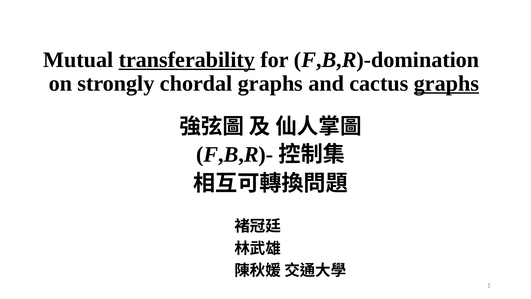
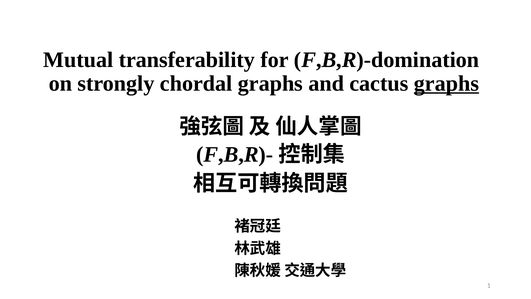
transferability underline: present -> none (187, 60)
